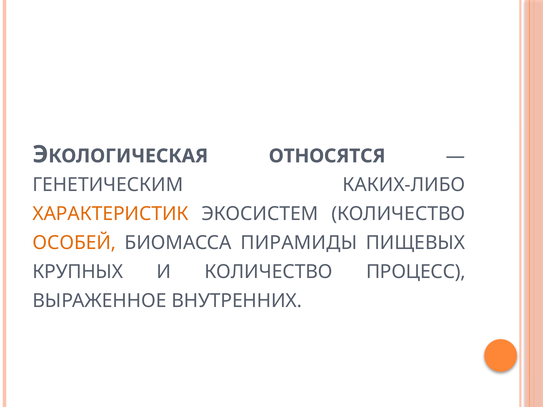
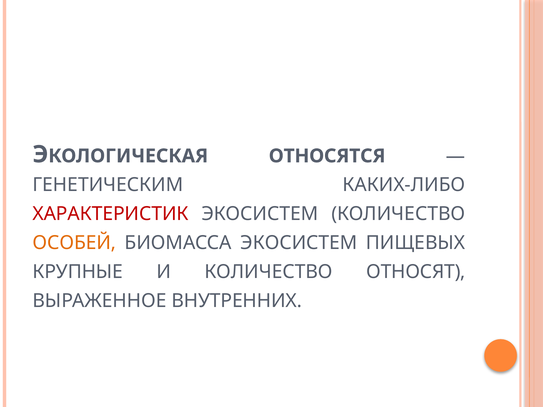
ХАРАКТЕРИСТИК colour: orange -> red (111, 214)
БИОМАССА ПИРАМИДЫ: ПИРАМИДЫ -> ЭКОСИСТЕМ (299, 243)
КРУПНЫХ: КРУПНЫХ -> КРУПНЫЕ (78, 272)
ПРОЦЕСС: ПРОЦЕСС -> ОТНОСЯТ (416, 272)
